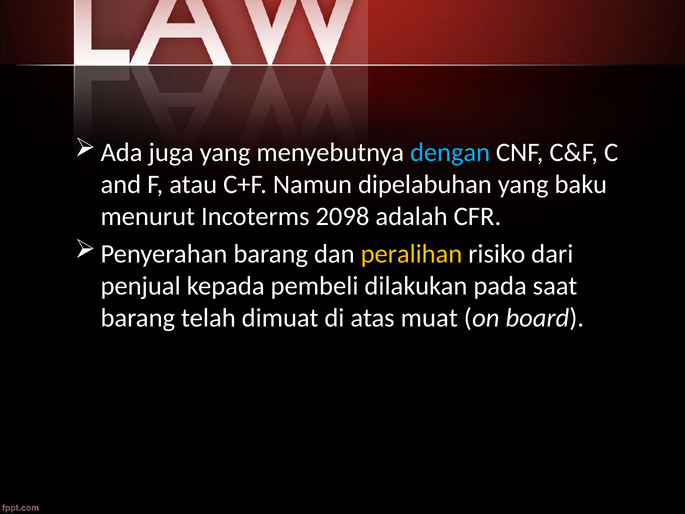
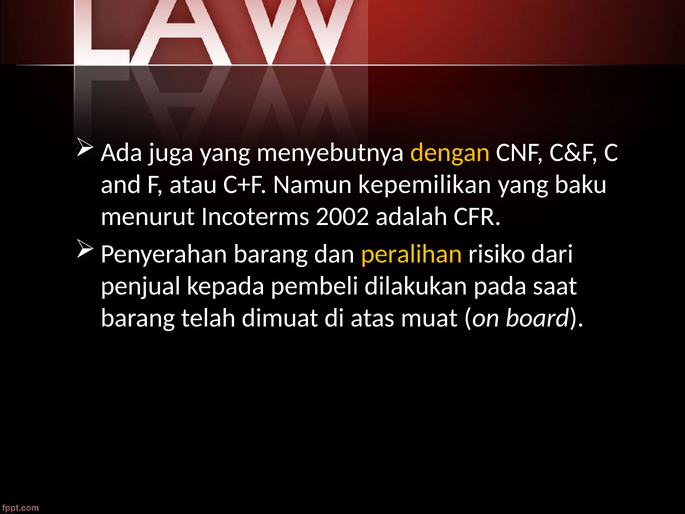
dengan colour: light blue -> yellow (450, 152)
dipelabuhan: dipelabuhan -> kepemilikan (425, 184)
2098: 2098 -> 2002 (342, 216)
